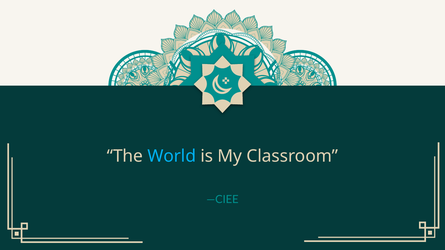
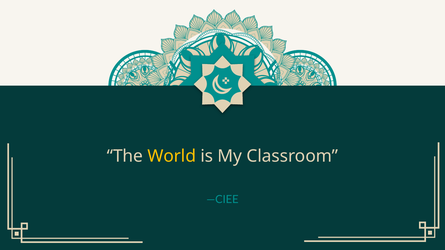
World colour: light blue -> yellow (172, 156)
